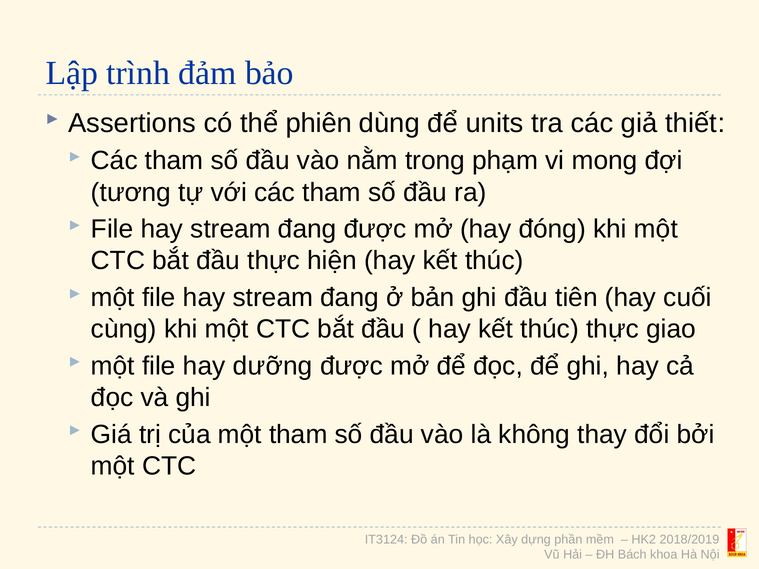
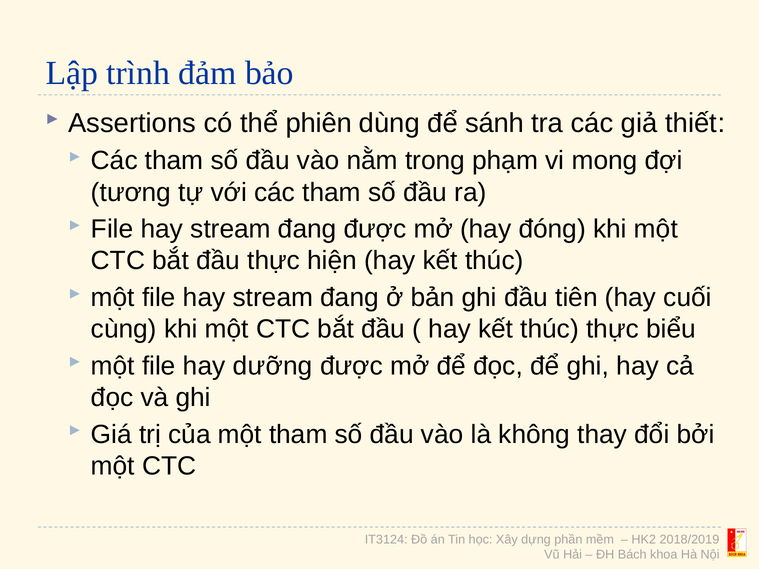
units: units -> sánh (495, 123)
giao: giao -> biểu (671, 329)
